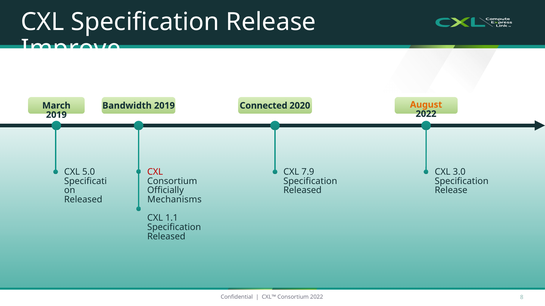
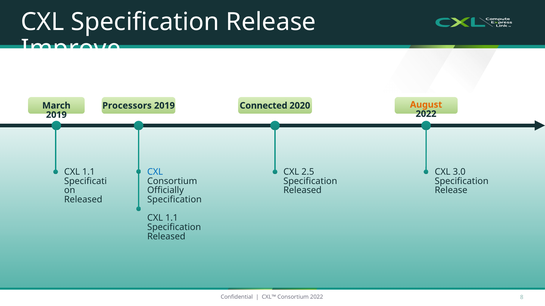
Bandwidth: Bandwidth -> Processors (127, 106)
5.0: 5.0 -> 1.1 (89, 172)
CXL colour: red -> blue (155, 172)
7.9: 7.9 -> 2.5 (308, 172)
Mechanisms: Mechanisms -> Specification (174, 200)
